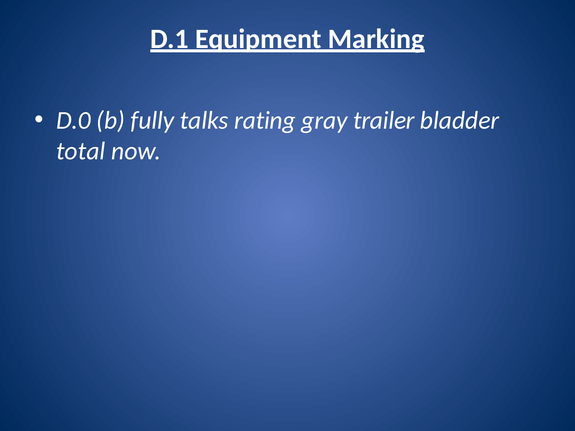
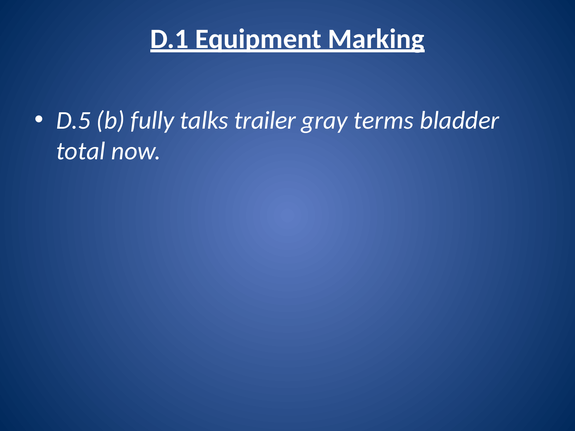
D.0: D.0 -> D.5 (73, 121)
rating: rating -> trailer (265, 121)
trailer: trailer -> terms (384, 121)
